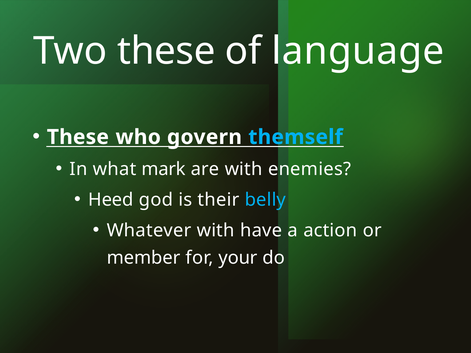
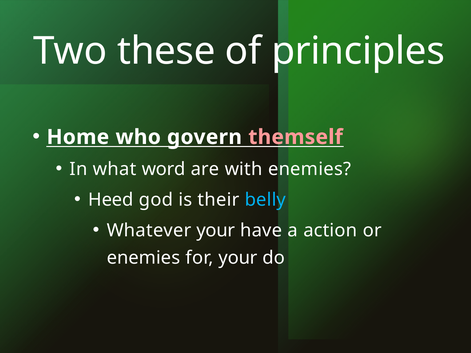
language: language -> principles (358, 51)
These: These -> Home (78, 137)
themself colour: light blue -> pink (296, 137)
mark: mark -> word (164, 169)
Whatever with: with -> your (216, 231)
member: member -> enemies (143, 258)
